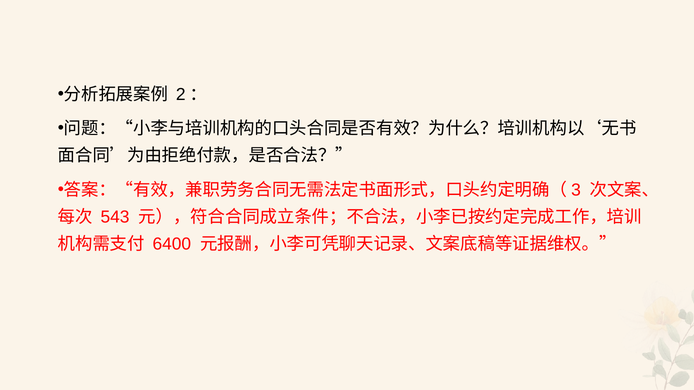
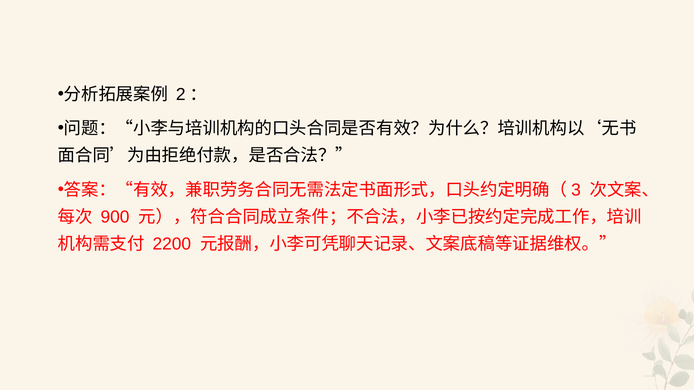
543: 543 -> 900 (115, 217)
6400: 6400 -> 2200 (172, 244)
